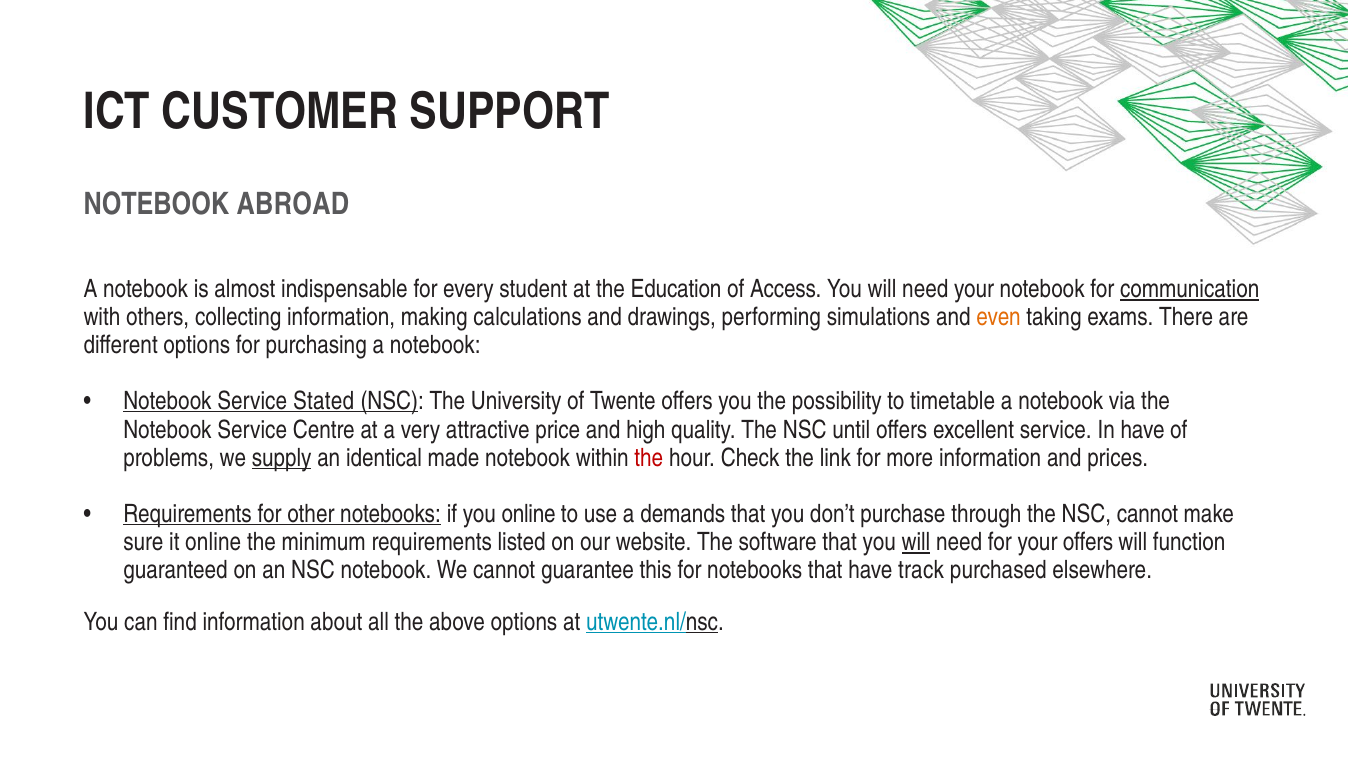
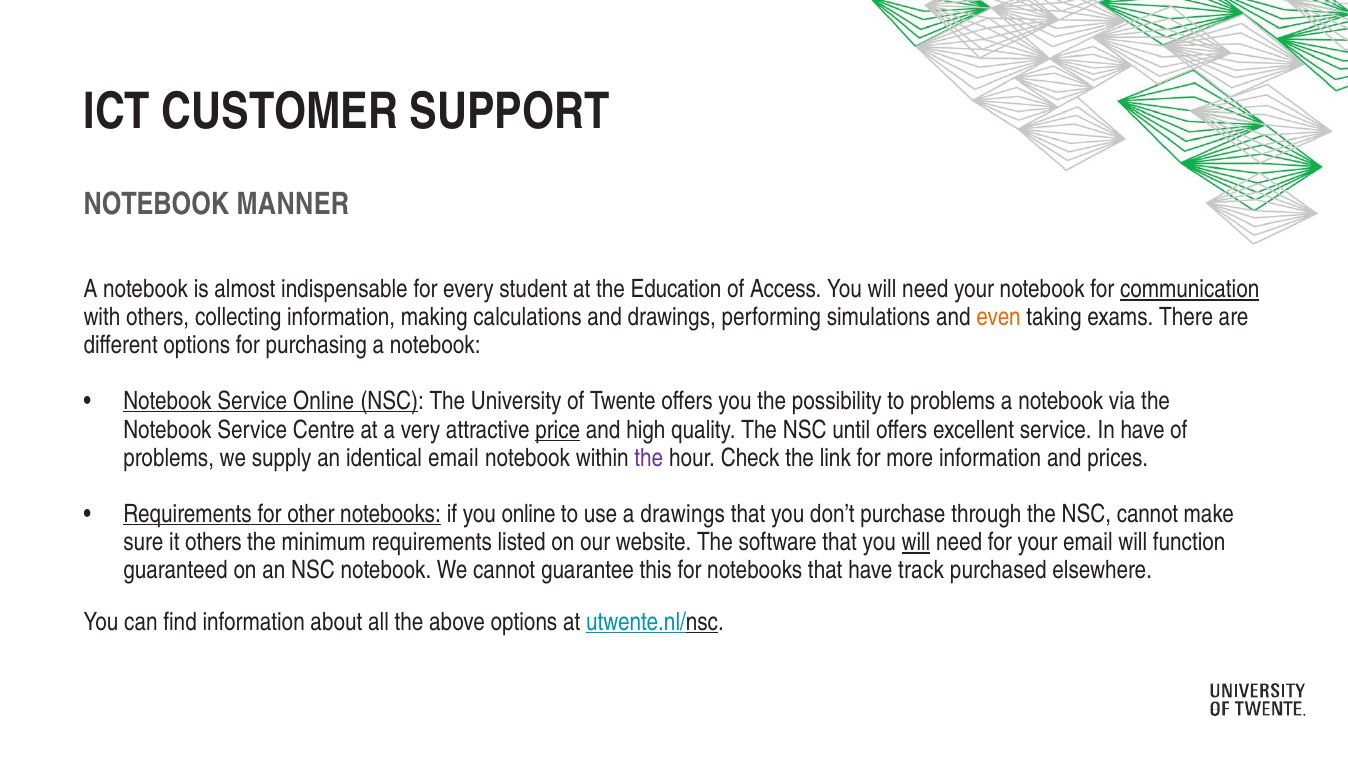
ABROAD: ABROAD -> MANNER (293, 205)
Service Stated: Stated -> Online (324, 402)
to timetable: timetable -> problems (953, 402)
price underline: none -> present (558, 430)
supply underline: present -> none (282, 458)
identical made: made -> email (453, 458)
the colour: red -> purple (649, 458)
a demands: demands -> drawings (683, 514)
it online: online -> others (213, 542)
your offers: offers -> email (1088, 542)
